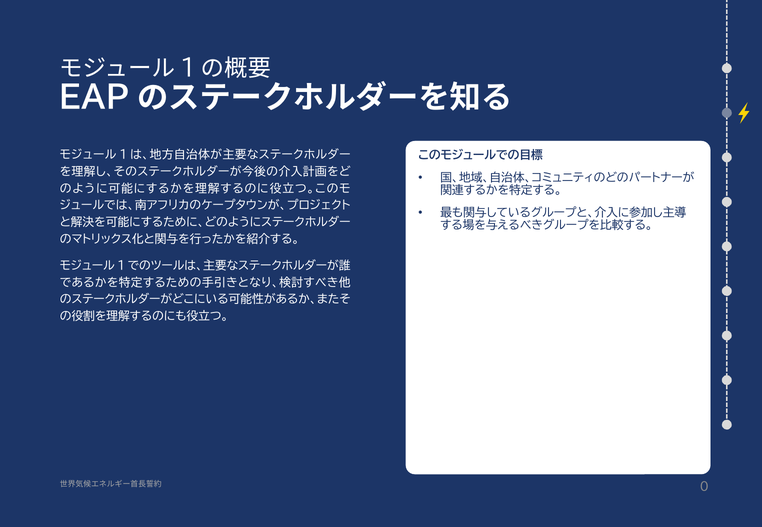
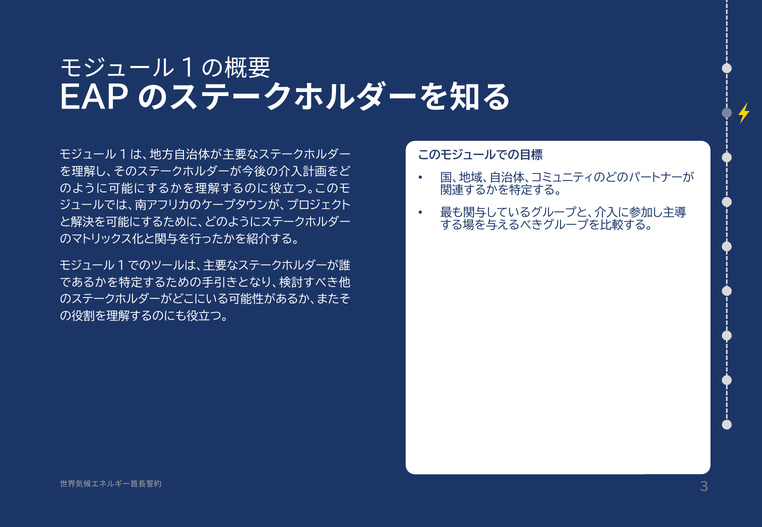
0: 0 -> 3 (704, 487)
